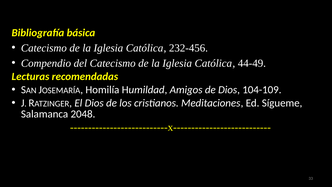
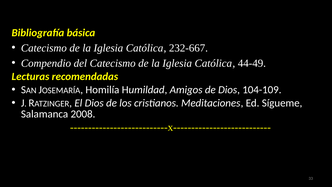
232-456: 232-456 -> 232-667 (188, 48)
2048: 2048 -> 2008 (83, 114)
